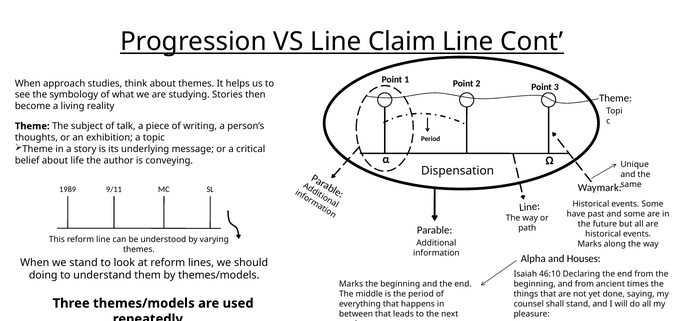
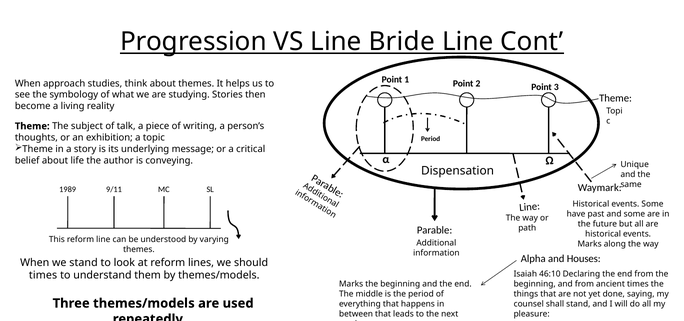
Claim: Claim -> Bride (402, 41)
doing: doing -> times (43, 275)
